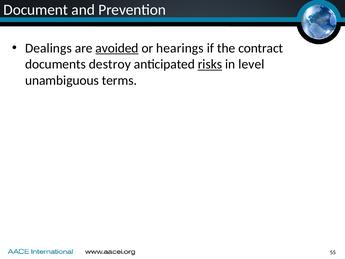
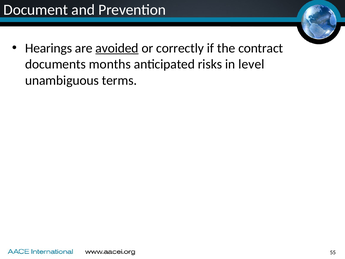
Dealings: Dealings -> Hearings (49, 48)
hearings: hearings -> correctly (180, 48)
destroy: destroy -> months (110, 64)
risks underline: present -> none (210, 64)
